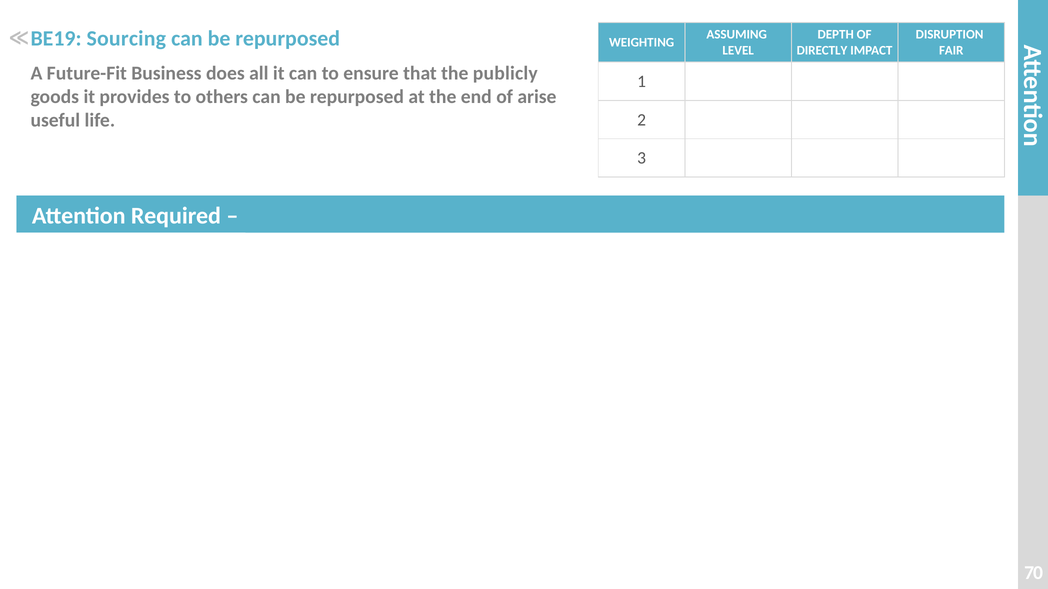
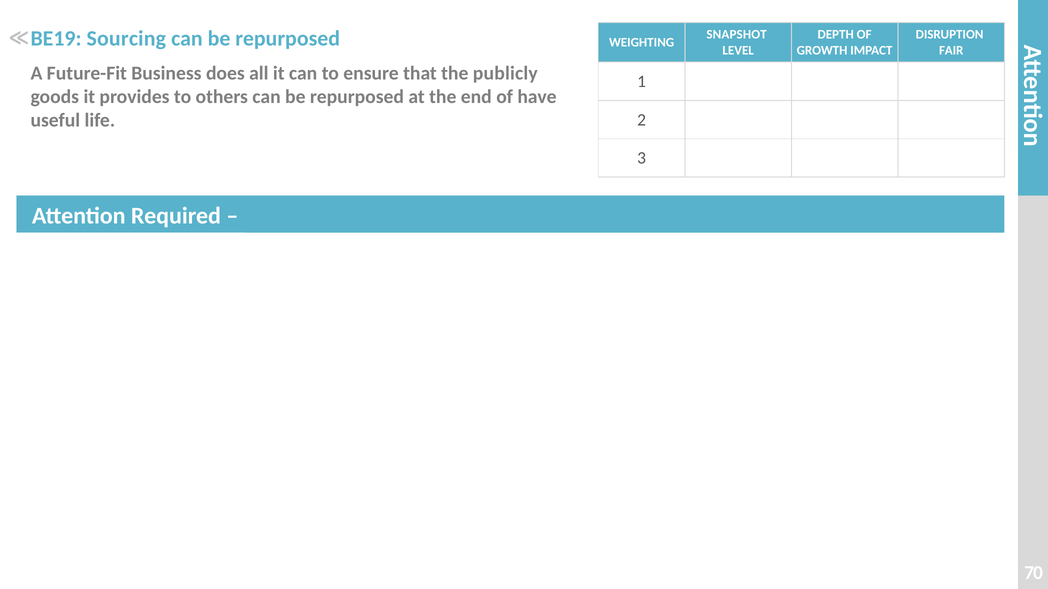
ASSUMING: ASSUMING -> SNAPSHOT (737, 34)
DIRECTLY: DIRECTLY -> GROWTH (822, 50)
arise: arise -> have (537, 97)
